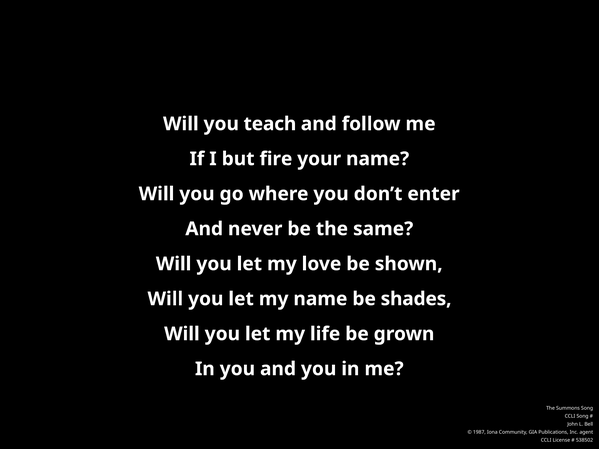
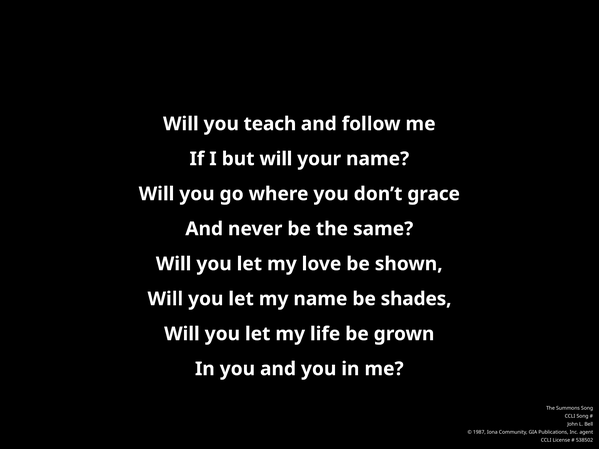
but fire: fire -> will (276, 159)
enter: enter -> grace (434, 194)
